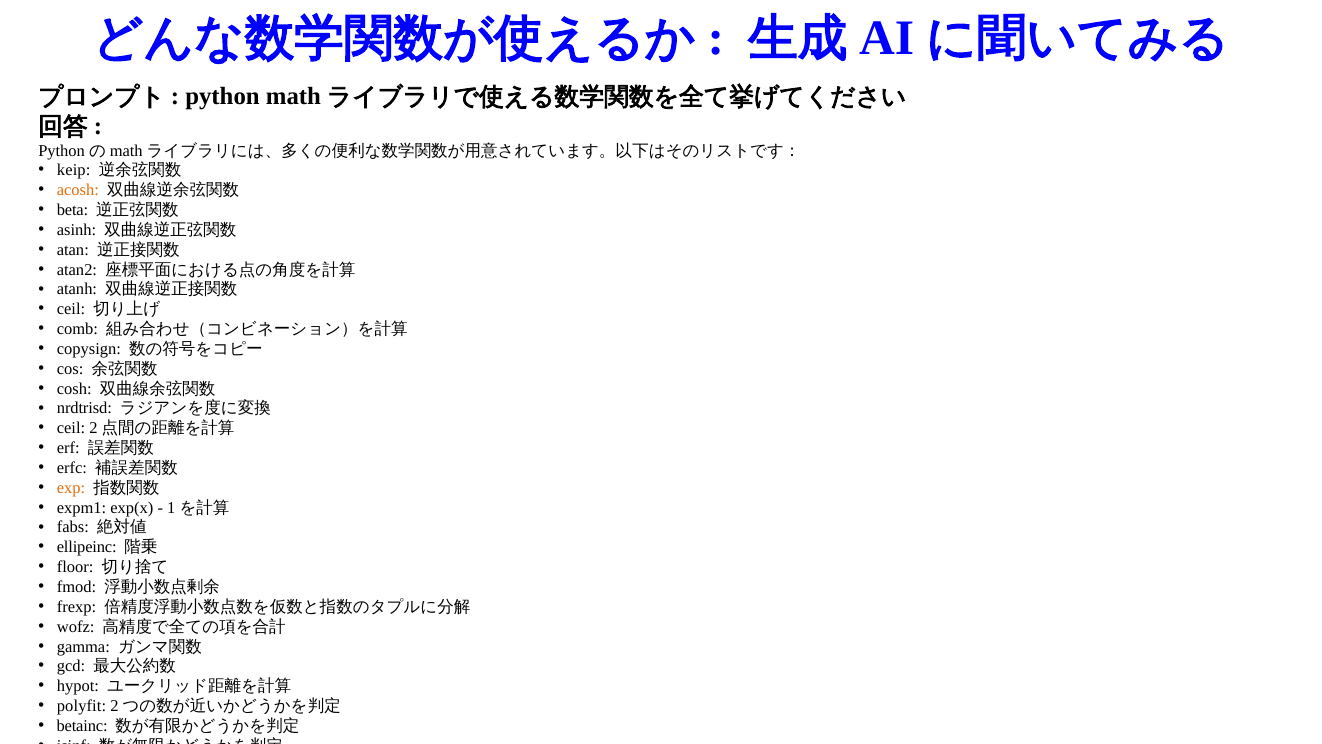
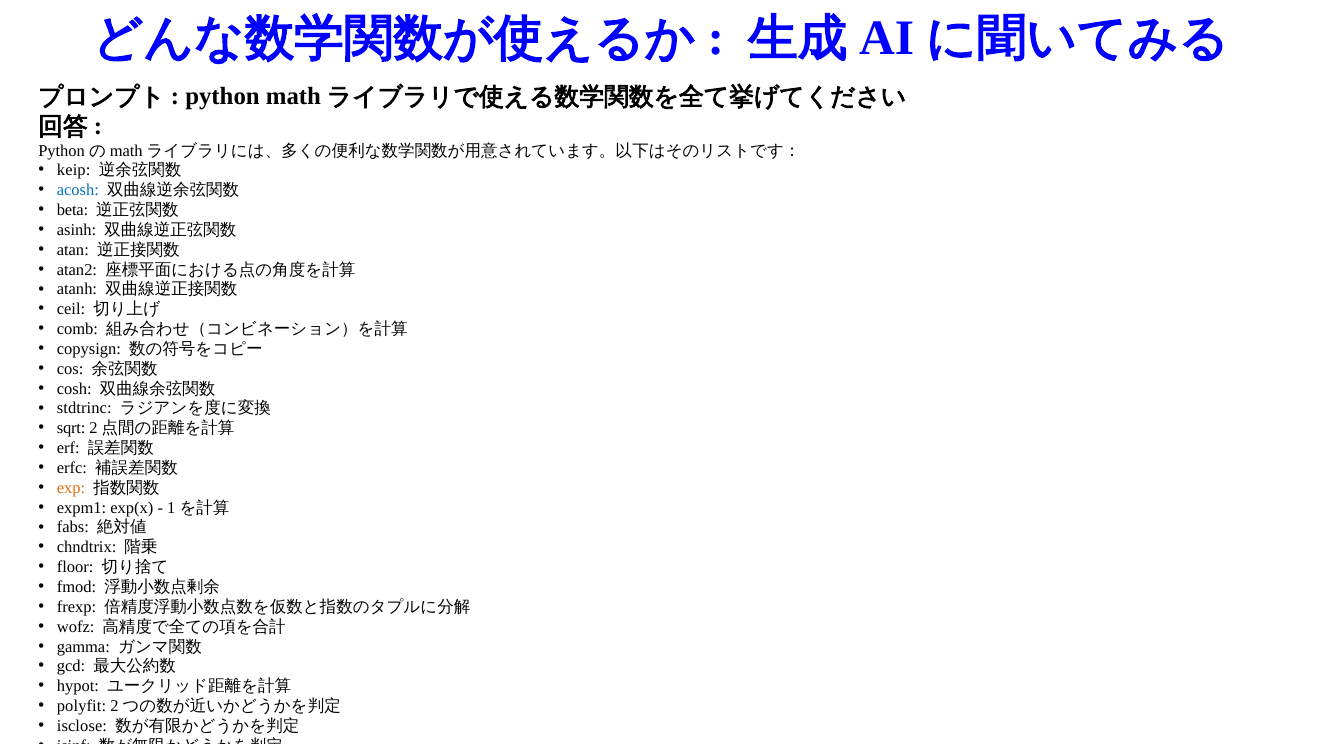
acosh colour: orange -> blue (78, 190)
nrdtrisd: nrdtrisd -> stdtrinc (84, 408)
ceil: ceil -> sqrt (71, 428)
ellipeinc: ellipeinc -> chndtrix (87, 547)
betainc: betainc -> isclose (82, 726)
